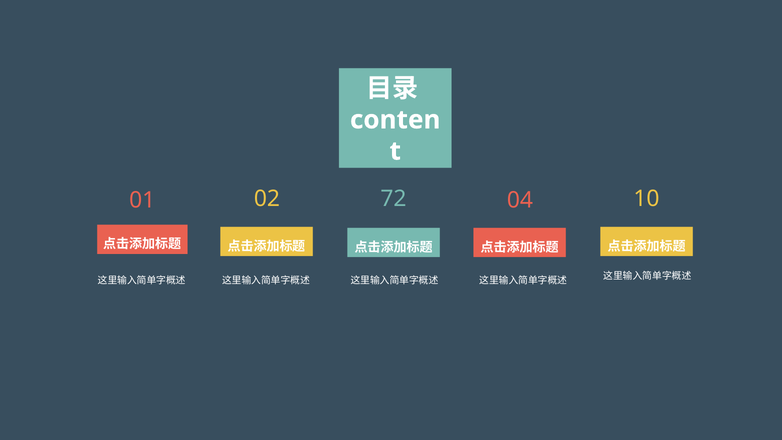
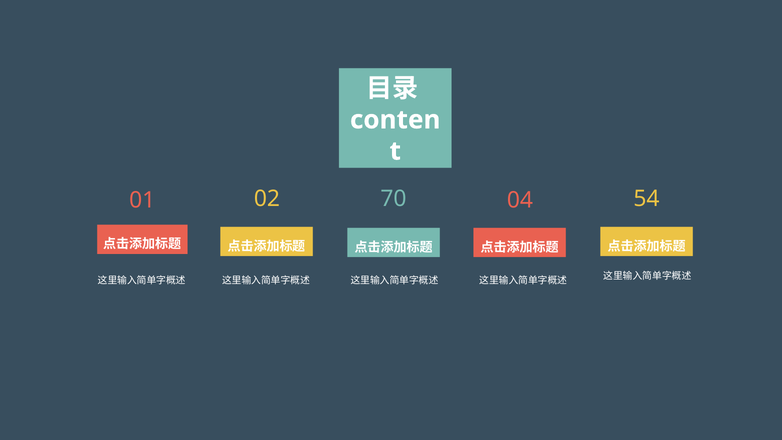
72: 72 -> 70 (393, 199)
10: 10 -> 54 (646, 199)
